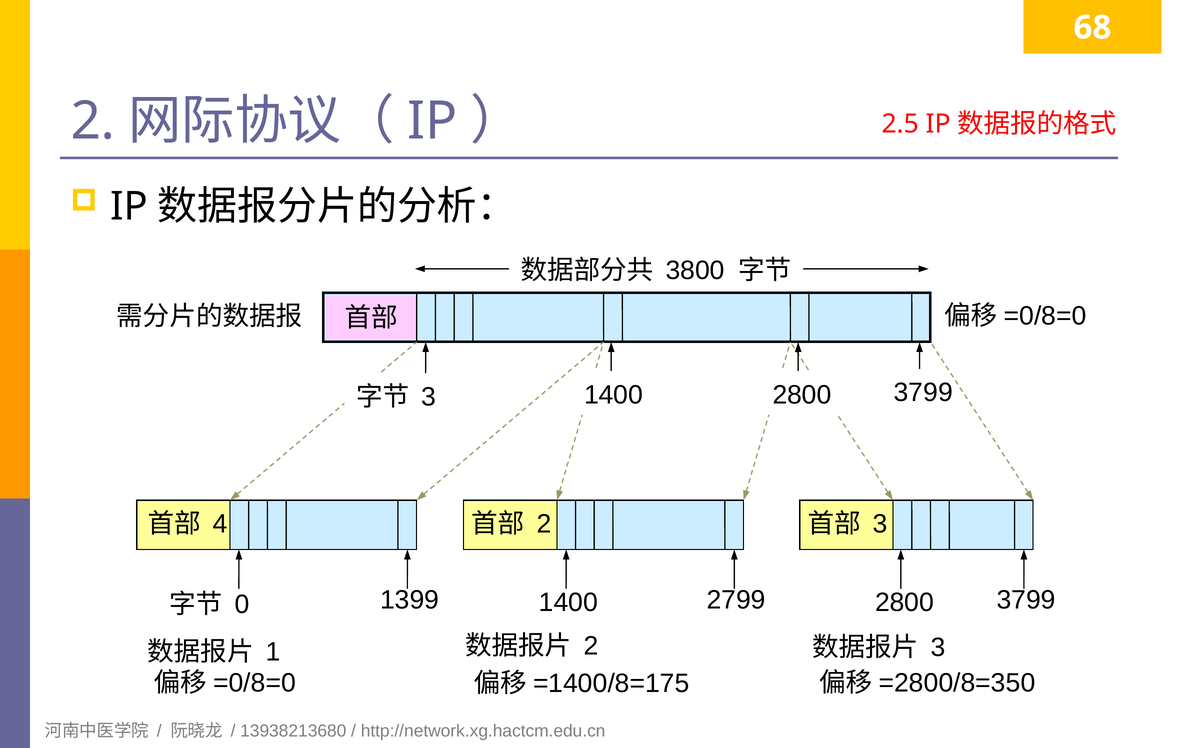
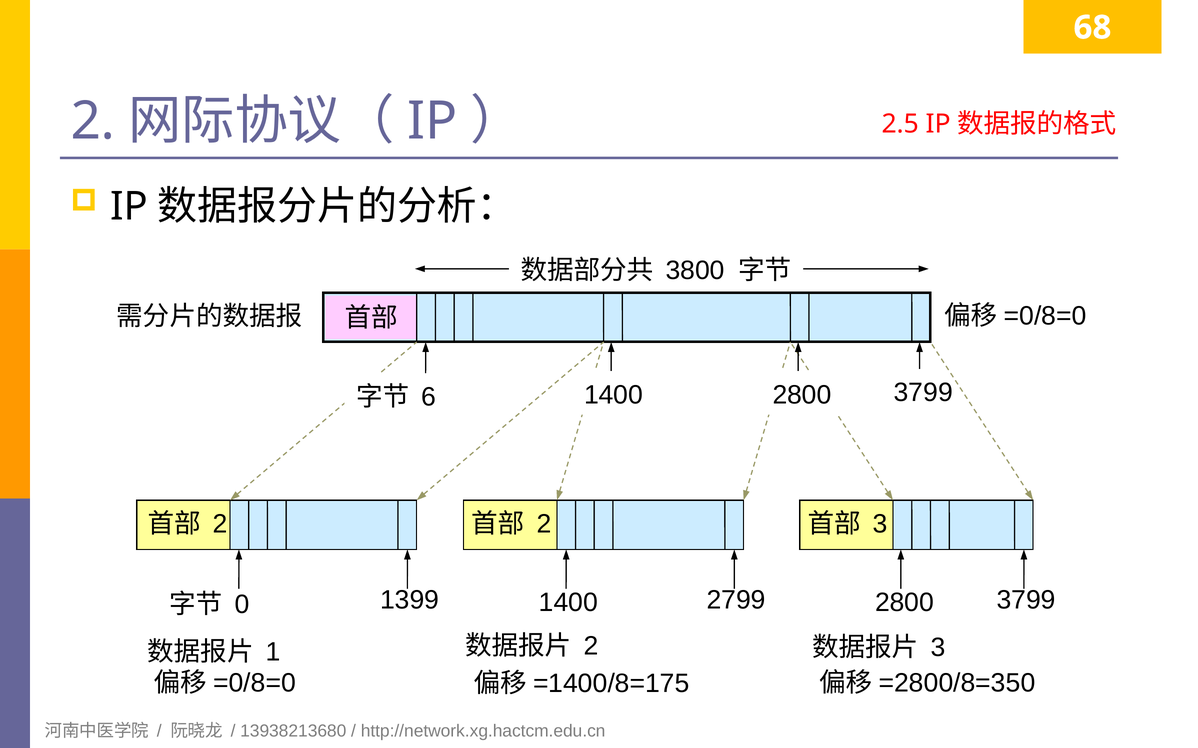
3: 3 -> 6 (429, 397)
4: 4 -> 2 (220, 524)
